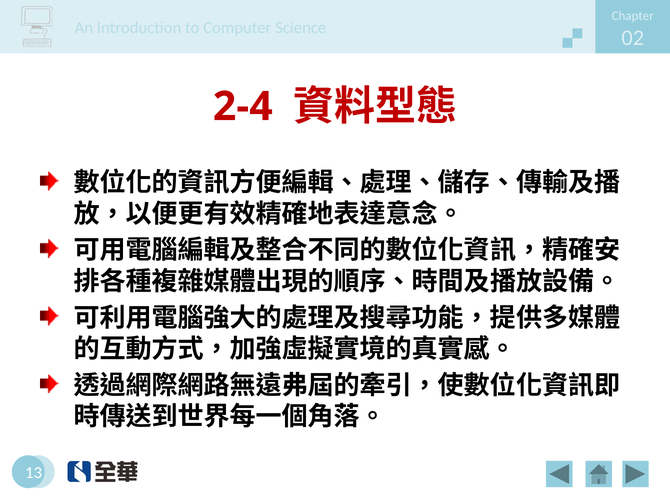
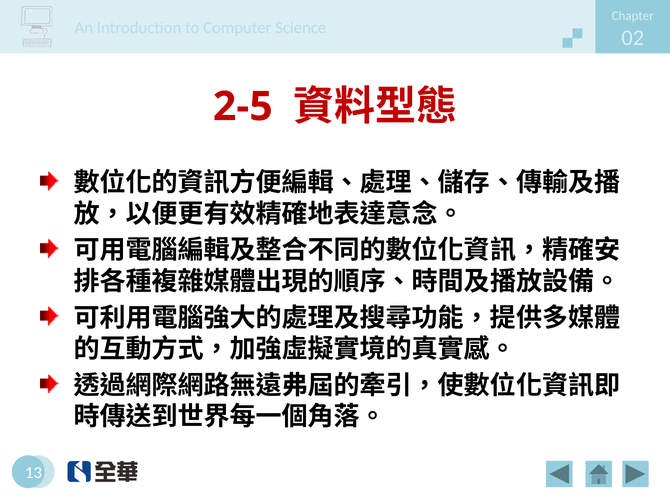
2-4: 2-4 -> 2-5 (243, 107)
